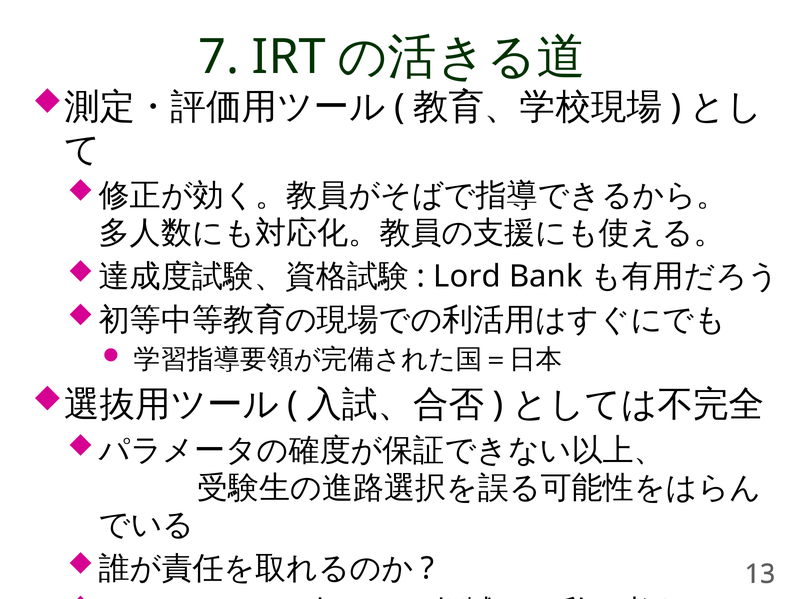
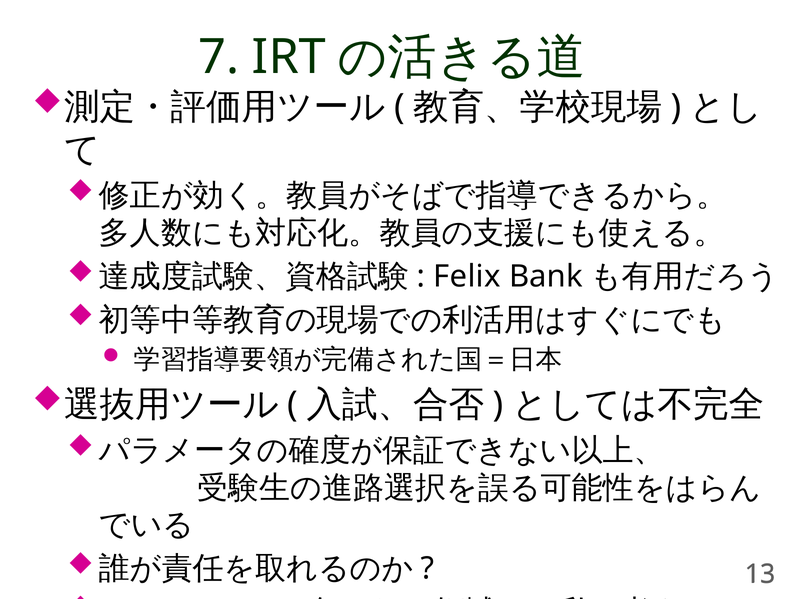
Lord: Lord -> Felix (467, 277)
